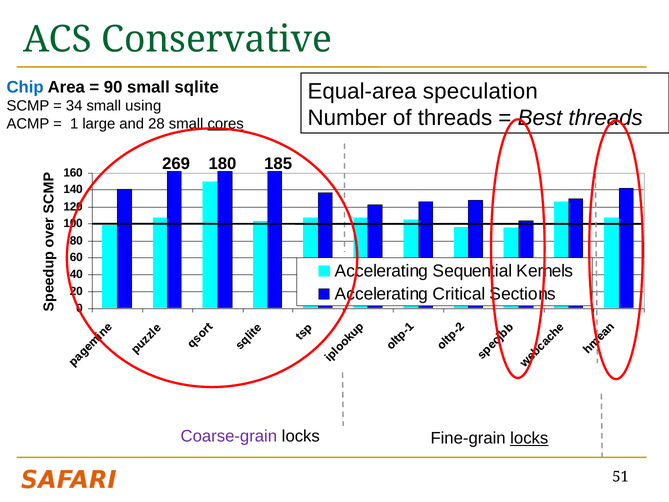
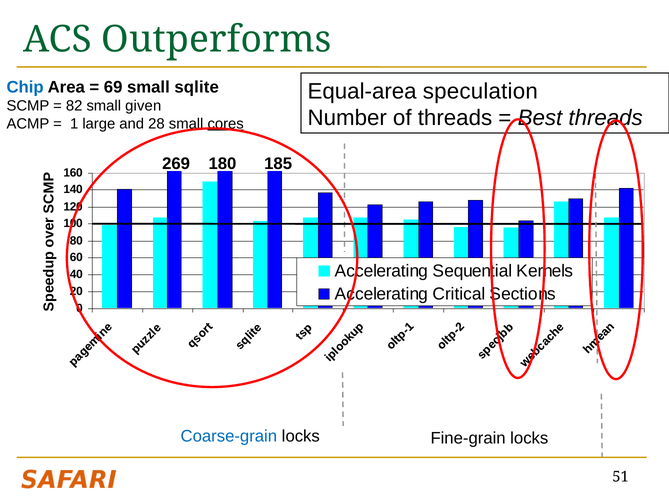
Conservative: Conservative -> Outperforms (217, 39)
90: 90 -> 69 (113, 87)
34: 34 -> 82 (74, 106)
using: using -> given (143, 106)
Coarse-grain colour: purple -> blue (229, 436)
locks underline: present -> none (529, 438)
